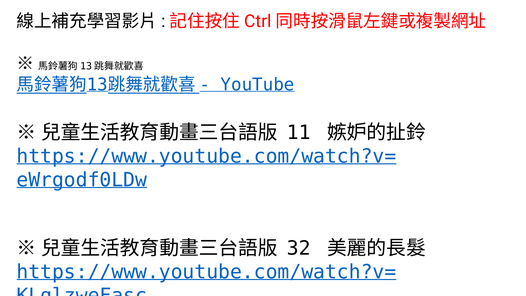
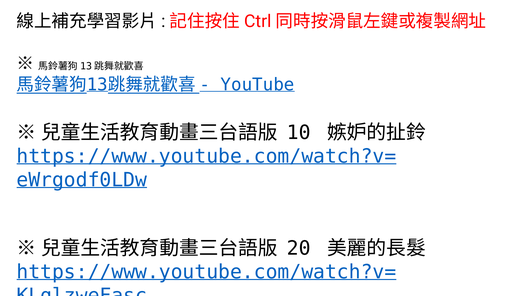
11: 11 -> 10 (299, 133)
32: 32 -> 20 (299, 248)
